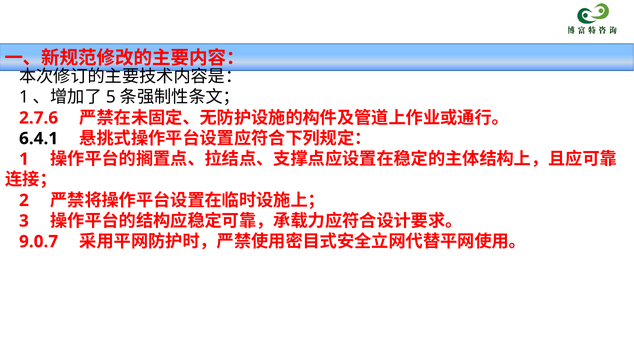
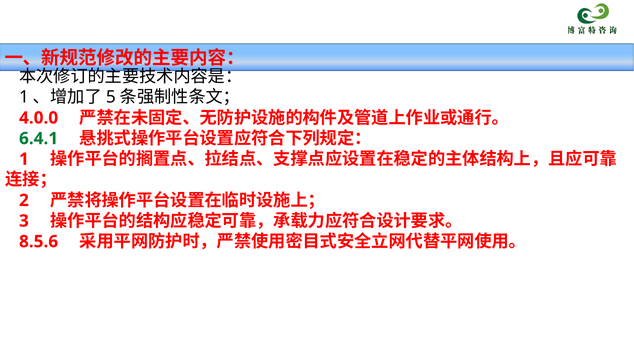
2.7.6: 2.7.6 -> 4.0.0 (39, 118)
6.4.1 colour: black -> green (39, 138)
9.0.7: 9.0.7 -> 8.5.6 (39, 241)
